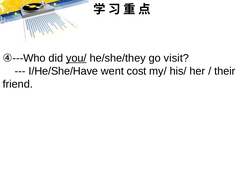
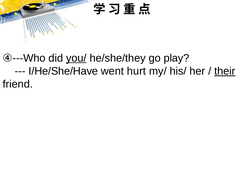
visit: visit -> play (176, 58)
cost: cost -> hurt (136, 71)
their underline: none -> present (225, 71)
